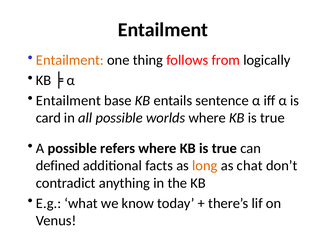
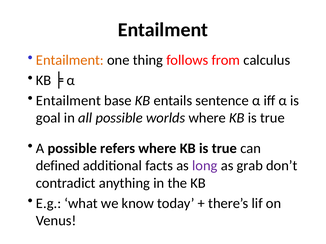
logically: logically -> calculus (267, 60)
card: card -> goal (48, 118)
long colour: orange -> purple (205, 166)
chat: chat -> grab (250, 166)
